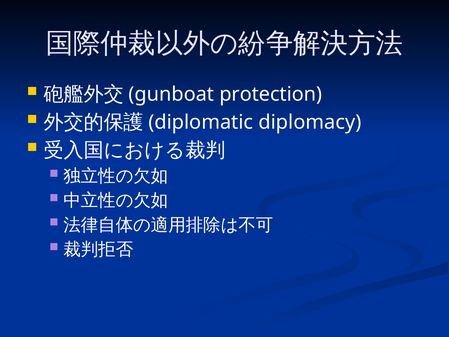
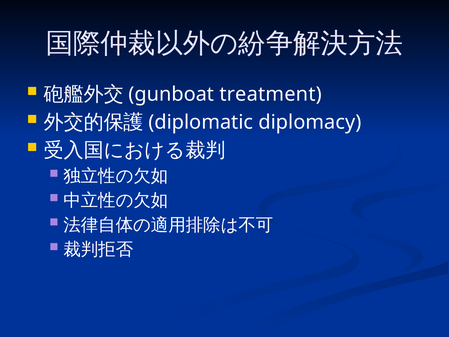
protection: protection -> treatment (271, 94)
